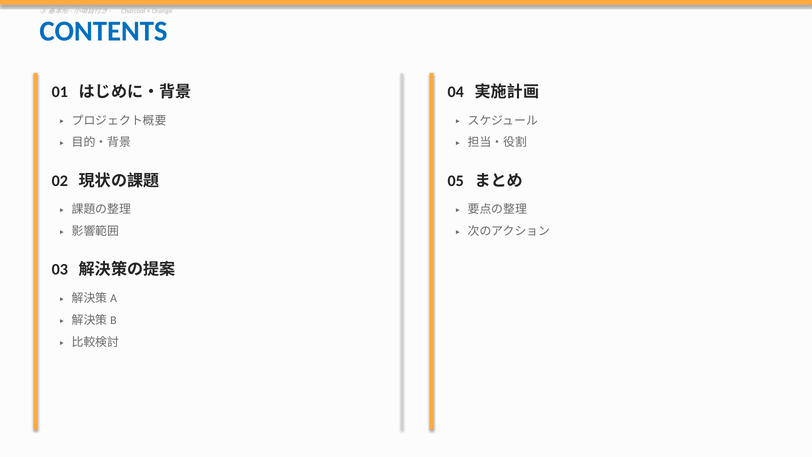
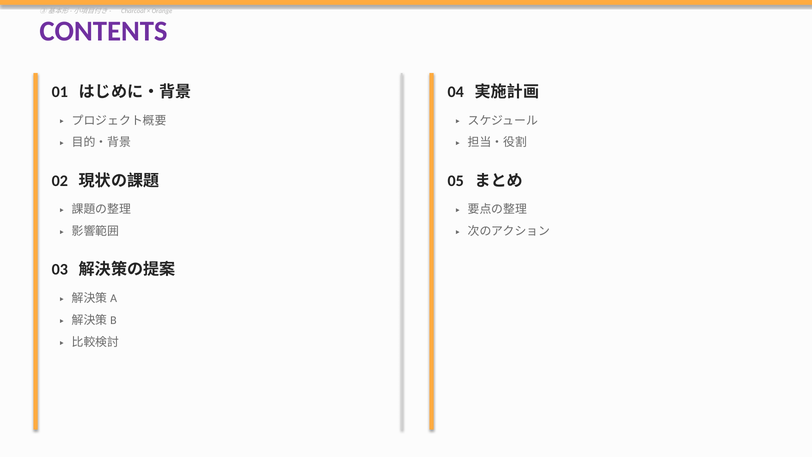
CONTENTS colour: blue -> purple (104, 31)
